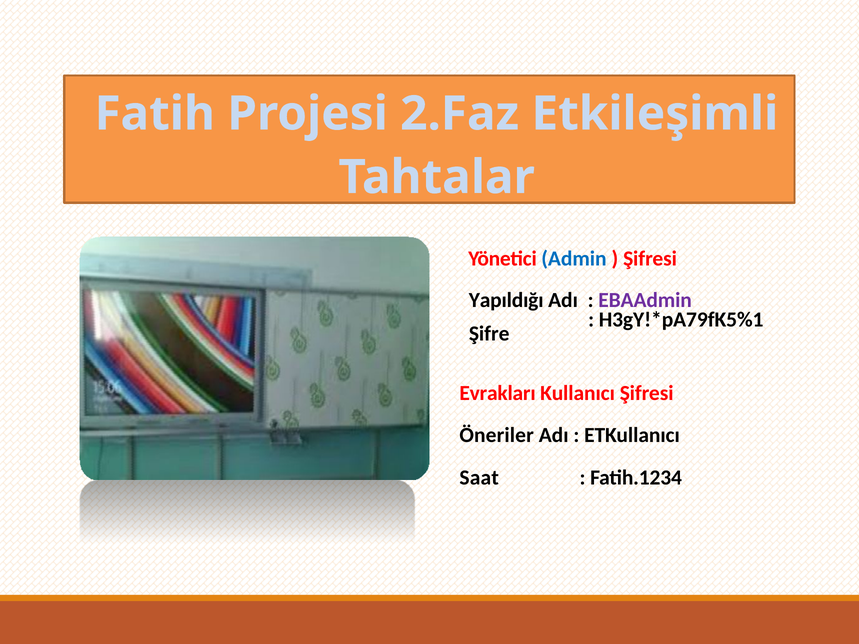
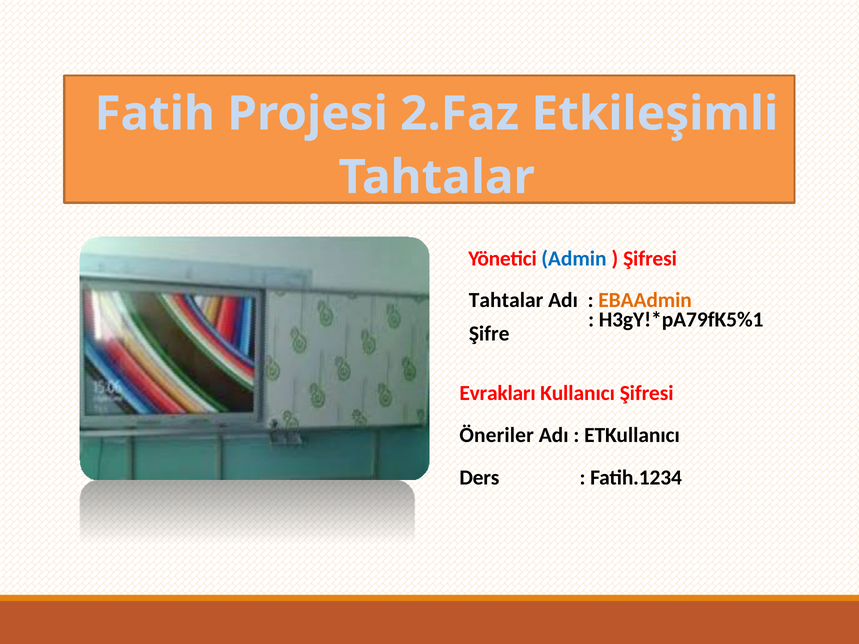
Yapıldığı: Yapıldığı -> Tahtalar (506, 300)
EBAAdmin colour: purple -> orange (645, 300)
Saat: Saat -> Ders (479, 478)
